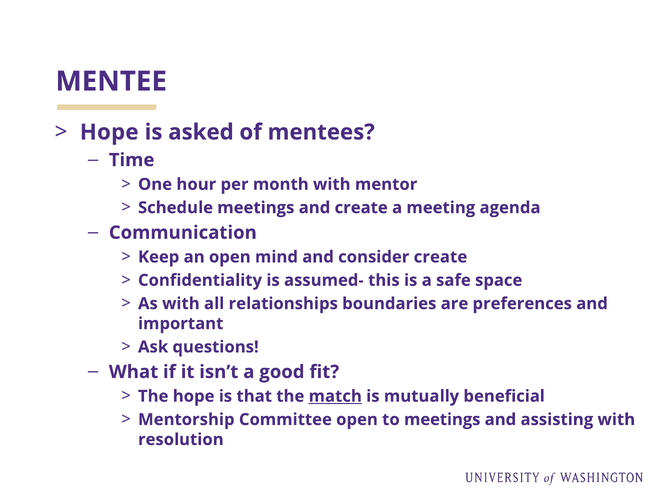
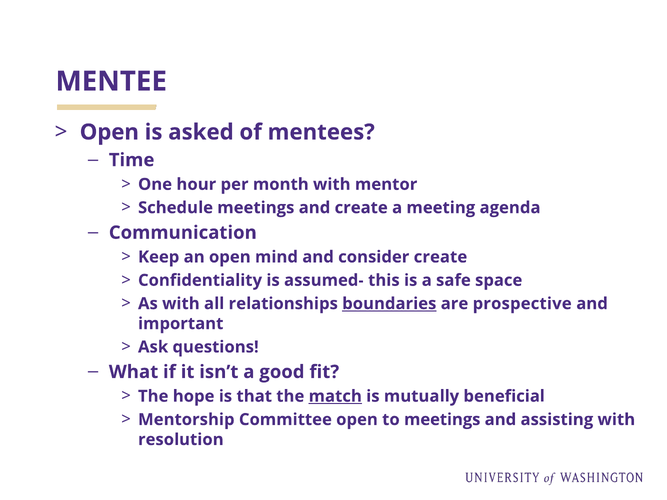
Hope: Hope -> Open (109, 132)
boundaries underline: none -> present (389, 304)
preferences: preferences -> prospective (522, 304)
